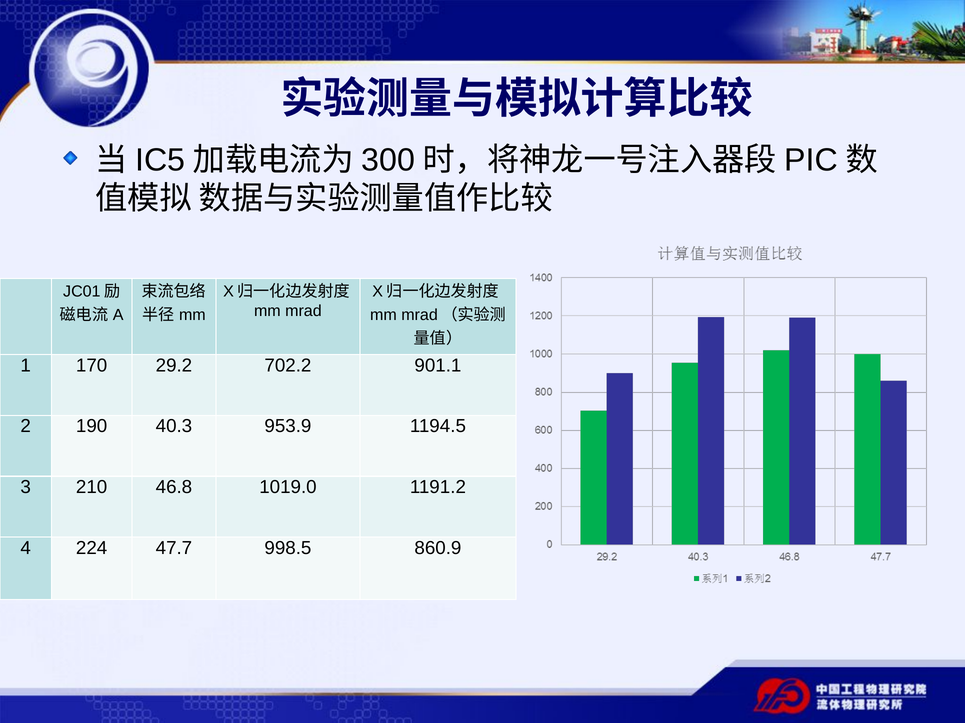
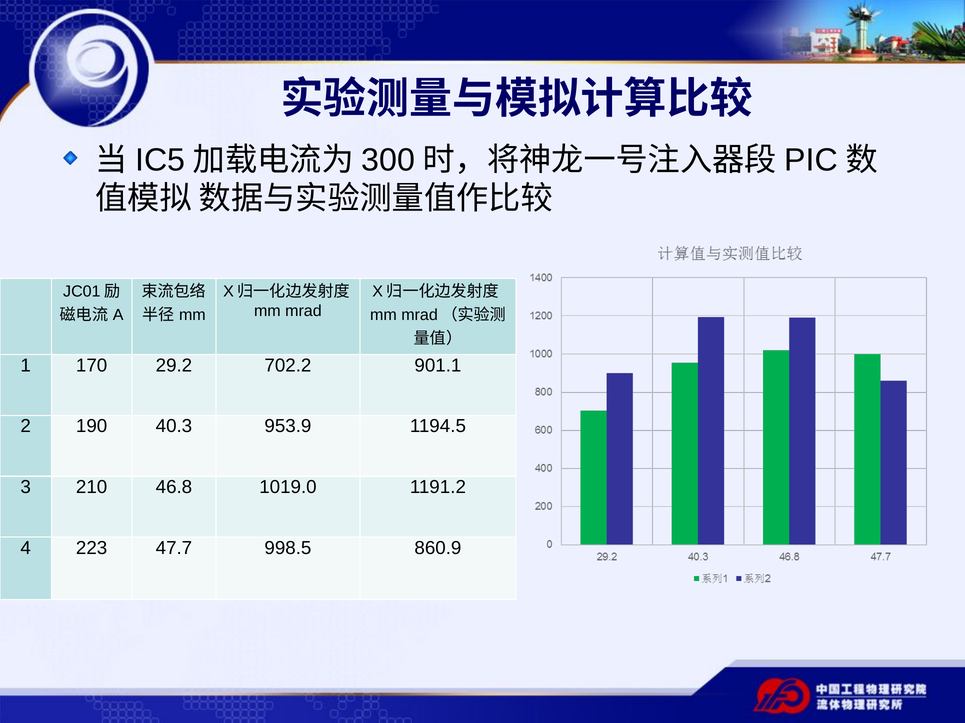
224: 224 -> 223 (92, 548)
